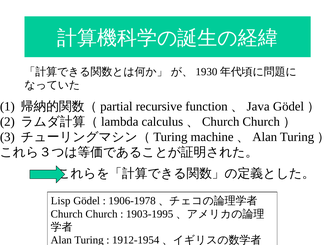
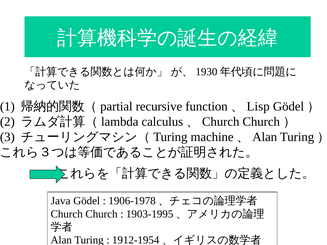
Java: Java -> Lisp (258, 107)
Lisp: Lisp -> Java (61, 201)
